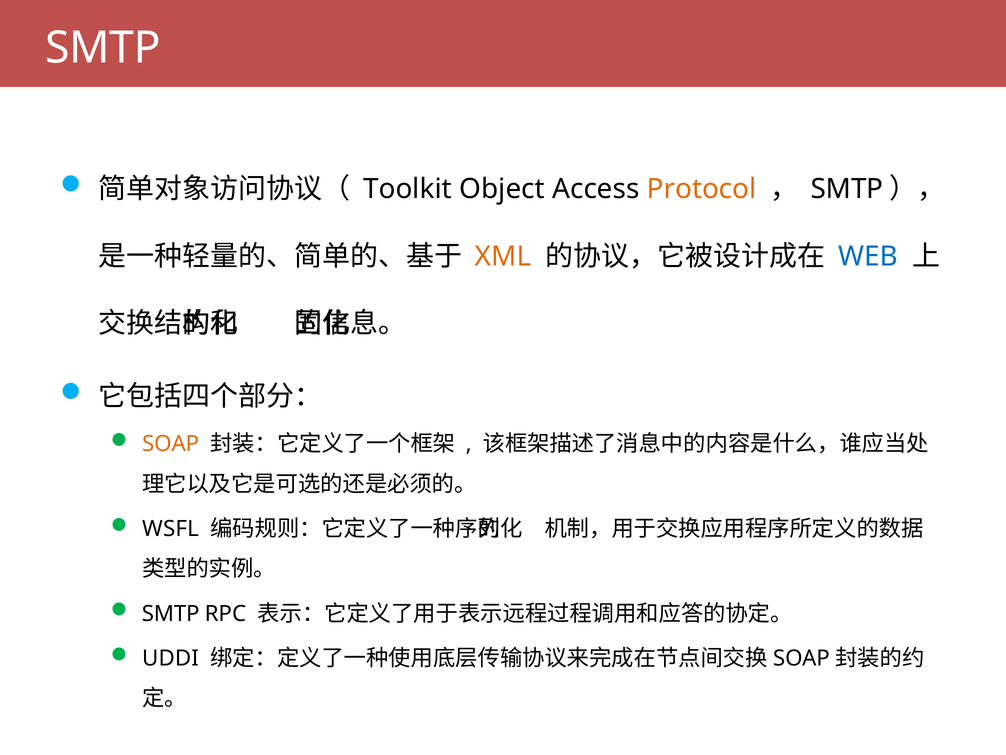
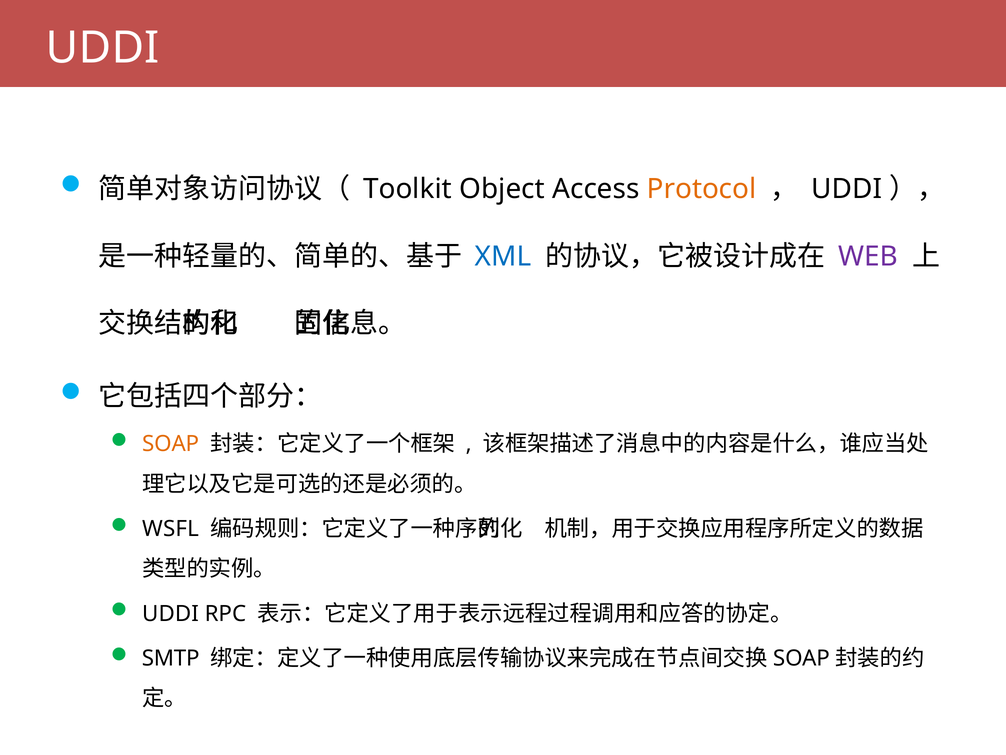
SMTP: SMTP -> UDDI (103, 48)
SMTP: SMTP -> UDDI (847, 189)
XML colour: orange -> blue (503, 256)
WEB colour: blue -> purple (868, 256)
SMTP: SMTP -> UDDI (170, 613)
UDDI: UDDI -> SMTP (171, 658)
